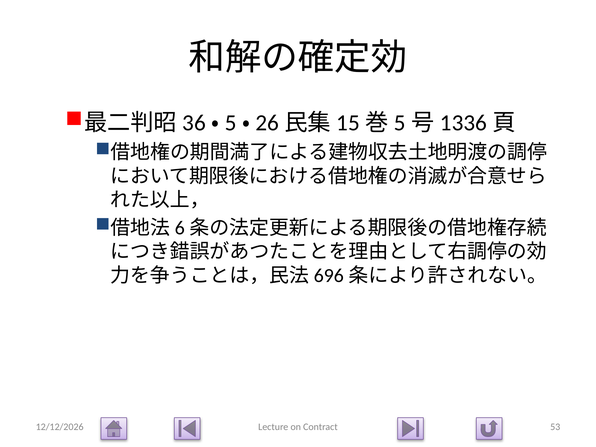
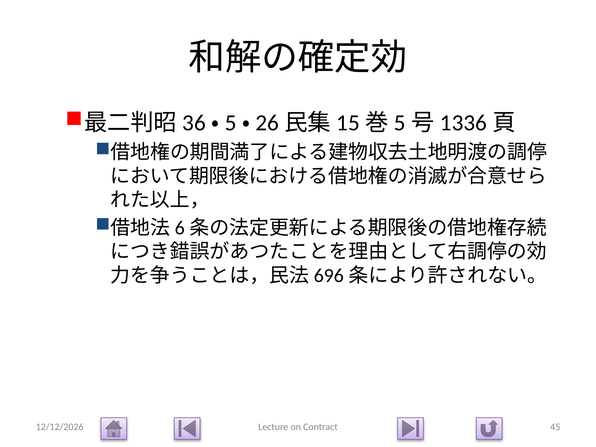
53: 53 -> 45 (555, 427)
